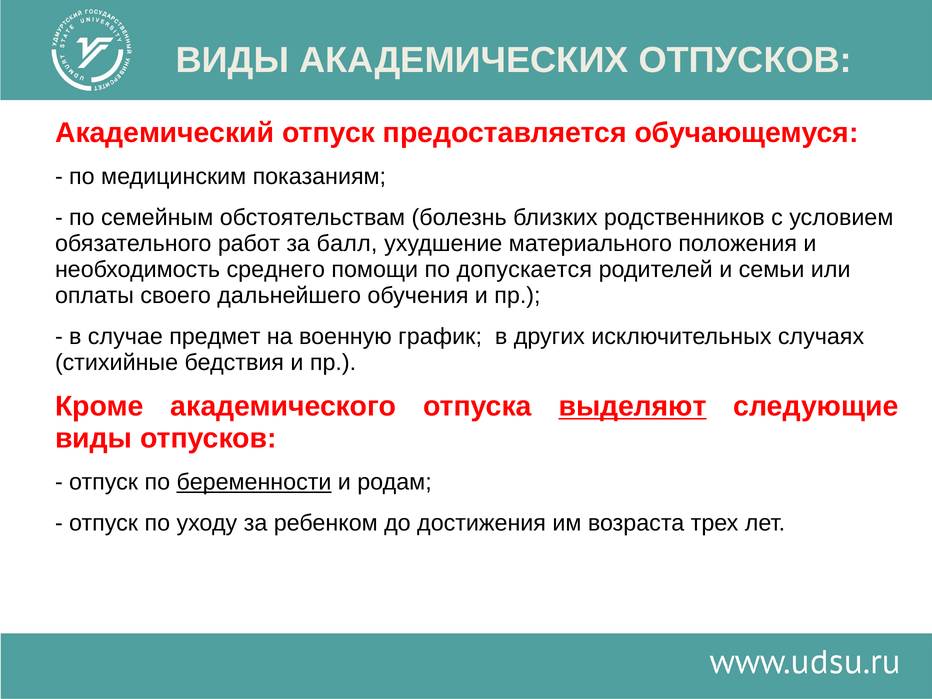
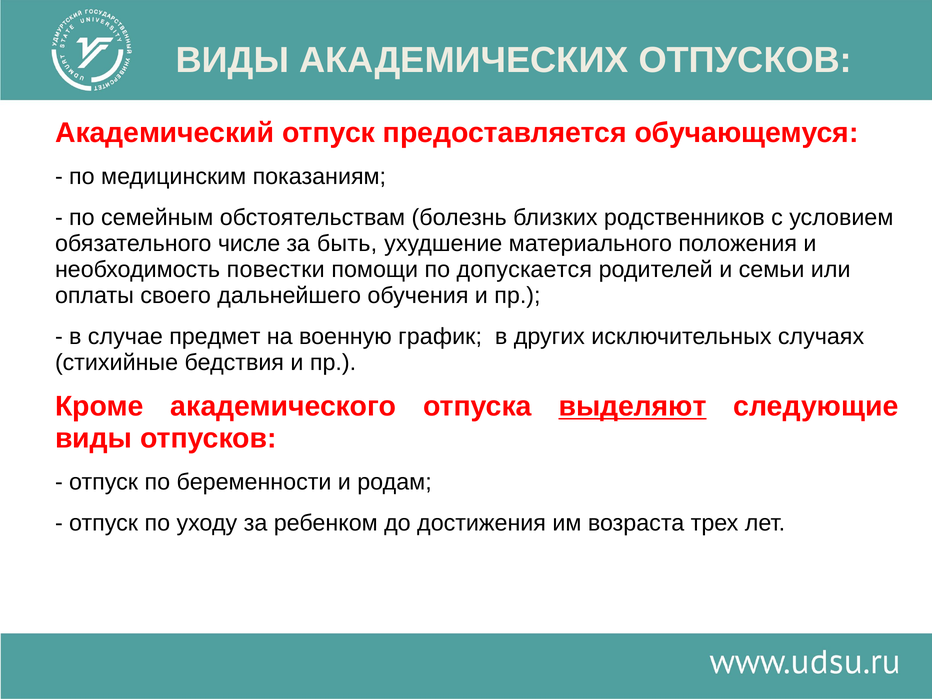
работ: работ -> числе (249, 244)
балл: балл -> быть (347, 244)
среднего: среднего -> повестки (276, 270)
беременности underline: present -> none (254, 482)
